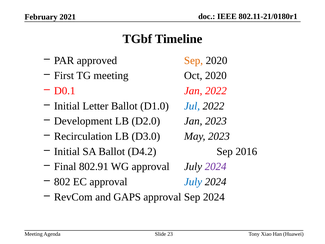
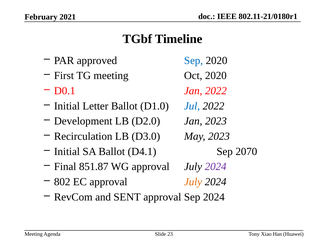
Sep colour: orange -> blue (194, 60)
D4.2: D4.2 -> D4.1 (142, 151)
2016: 2016 -> 2070 (246, 151)
802.91: 802.91 -> 851.87 (94, 166)
July colour: blue -> orange (193, 182)
GAPS: GAPS -> SENT (127, 197)
